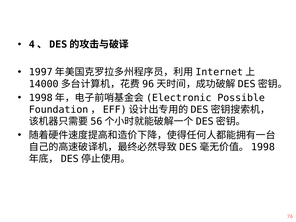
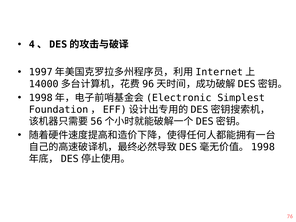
Possible: Possible -> Simplest (241, 98)
